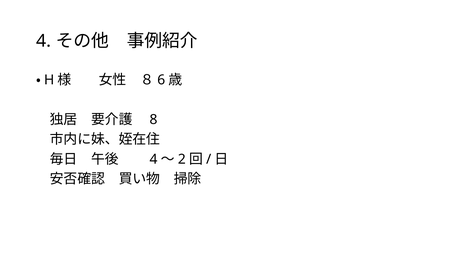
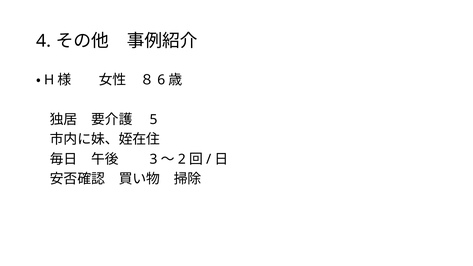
8: 8 -> 5 (154, 120)
4: 4 -> 3 (154, 159)
